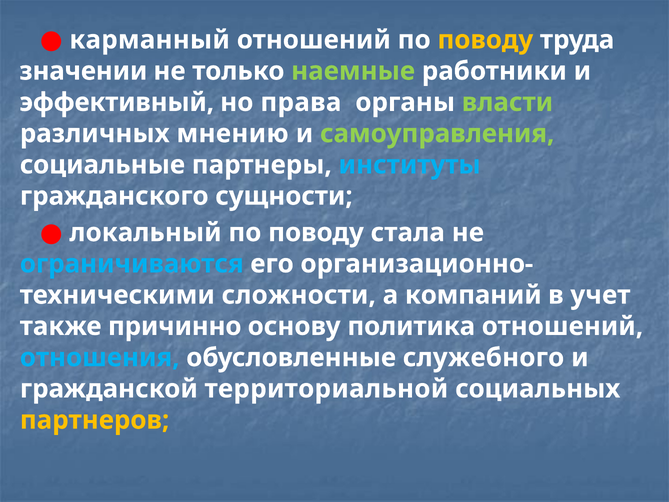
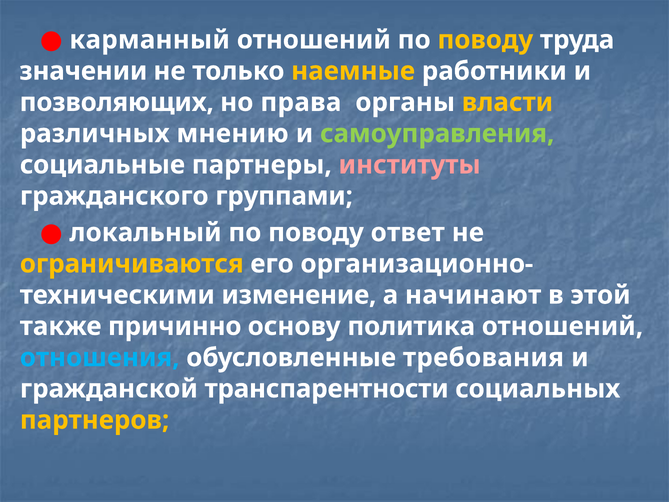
наемные colour: light green -> yellow (353, 71)
эффективный: эффективный -> позволяющих (117, 102)
власти colour: light green -> yellow (507, 102)
институты colour: light blue -> pink (410, 165)
сущности: сущности -> группами (284, 196)
стала: стала -> ответ (408, 232)
ограничиваются colour: light blue -> yellow (132, 264)
сложности: сложности -> изменение (299, 295)
компаний: компаний -> начинают (473, 295)
учет: учет -> этой (600, 295)
служебного: служебного -> требования (483, 357)
территориальной: территориальной -> транспарентности (327, 389)
